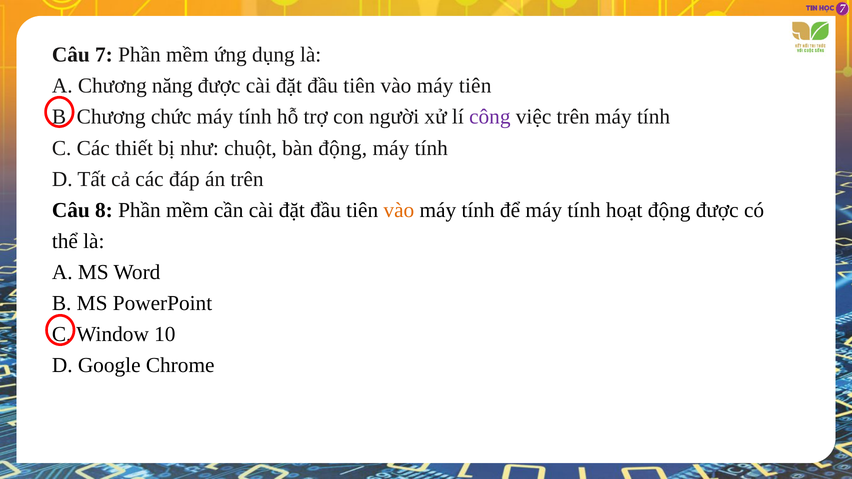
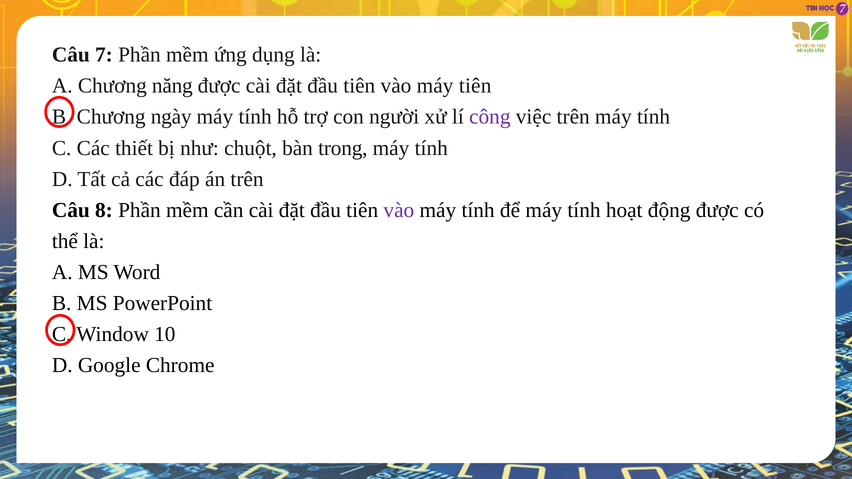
chức: chức -> ngày (171, 117)
bàn động: động -> trong (343, 148)
vào colour: orange -> purple (399, 210)
